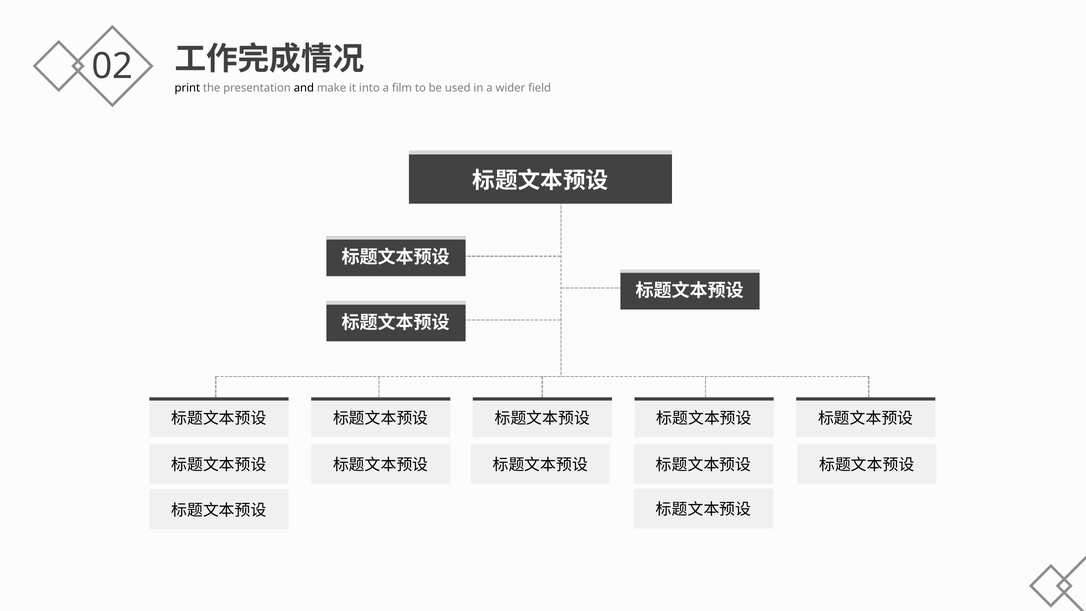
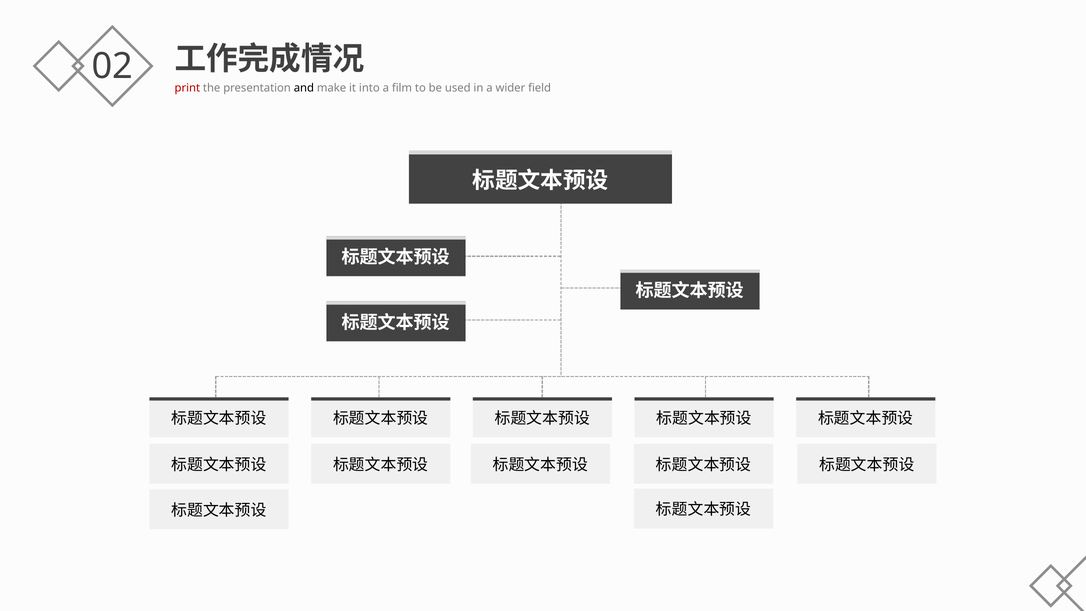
print colour: black -> red (187, 88)
